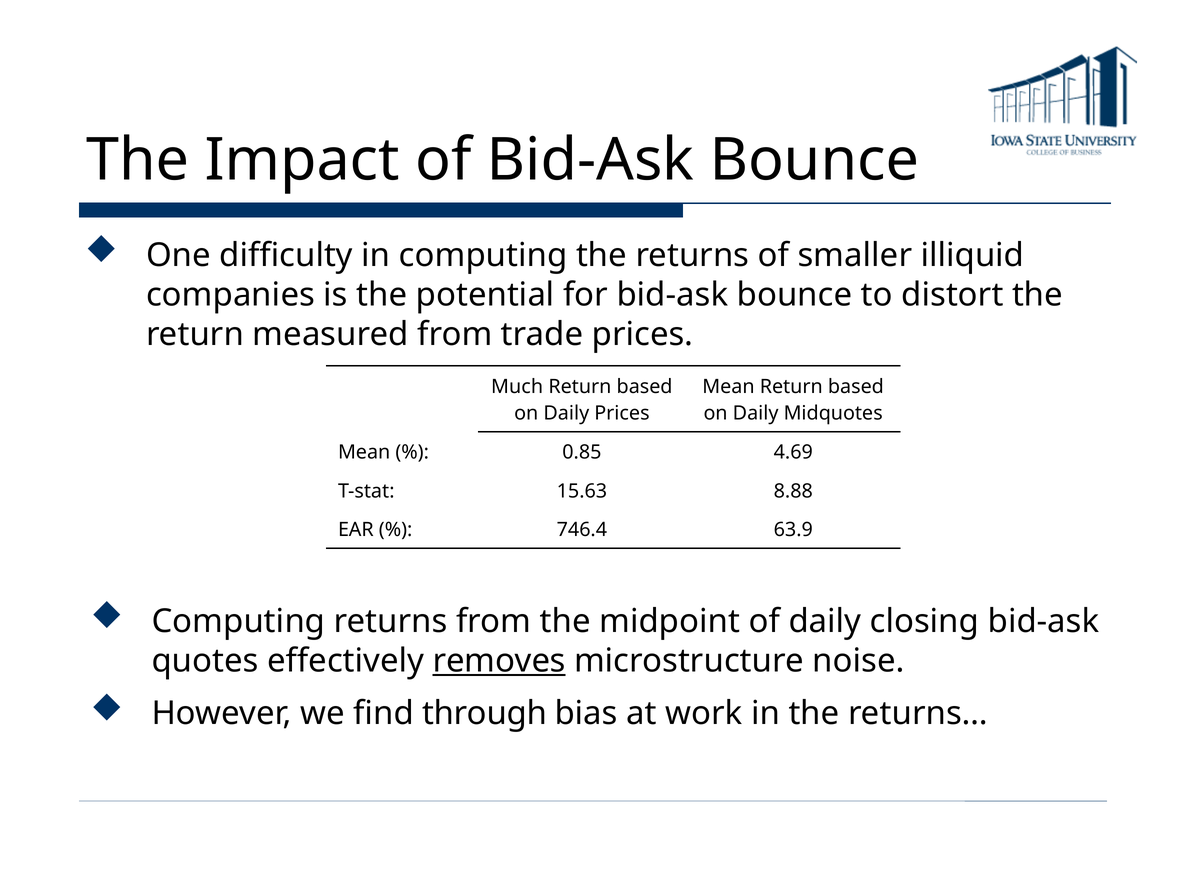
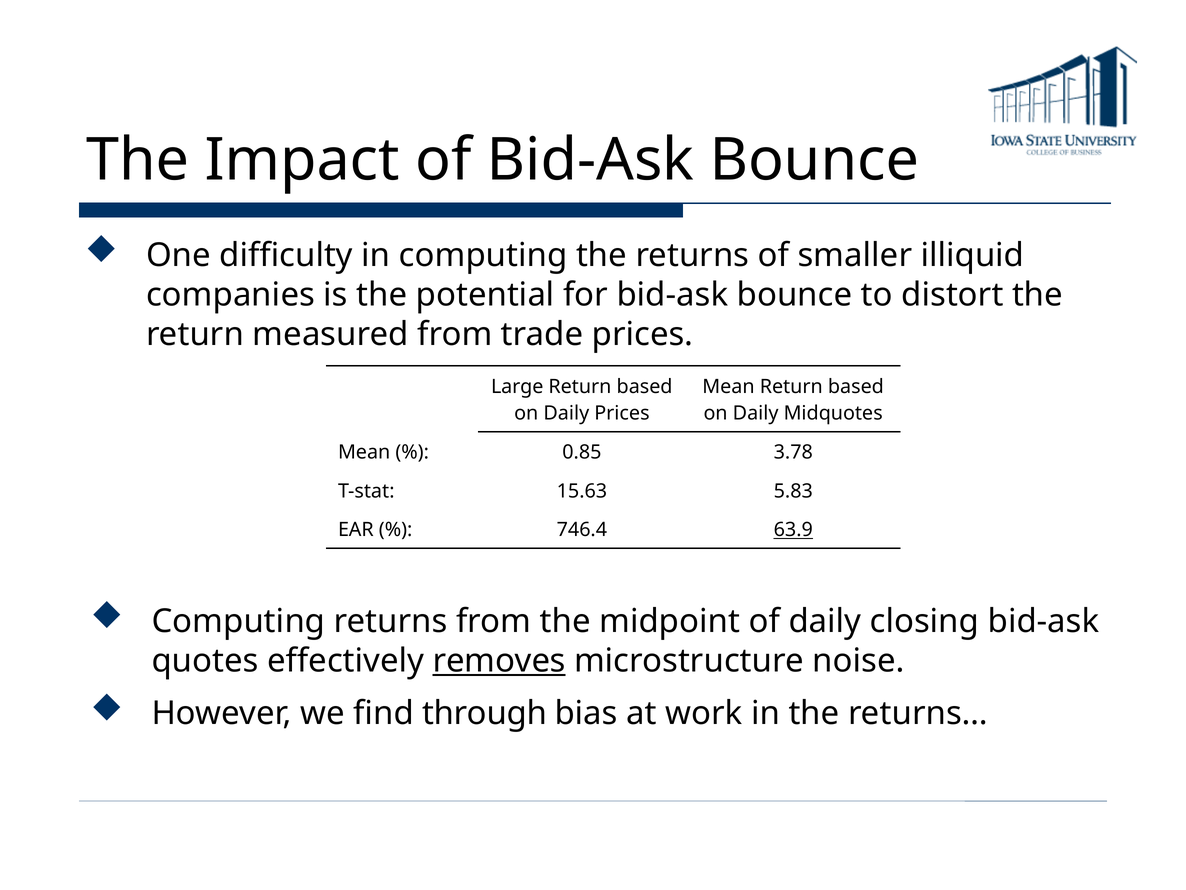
Much: Much -> Large (517, 386)
4.69: 4.69 -> 3.78 (793, 452)
8.88: 8.88 -> 5.83 (793, 491)
63.9 underline: none -> present (793, 530)
